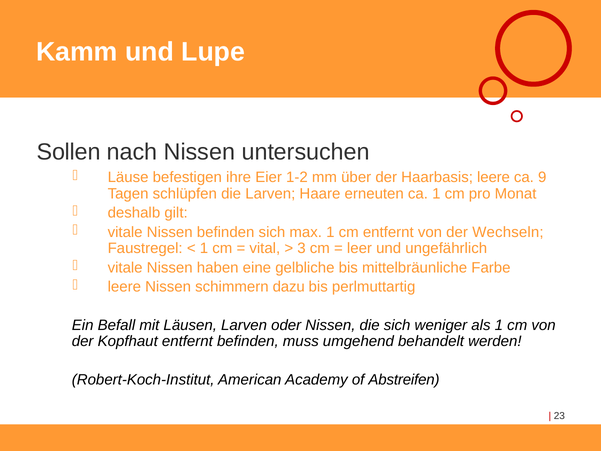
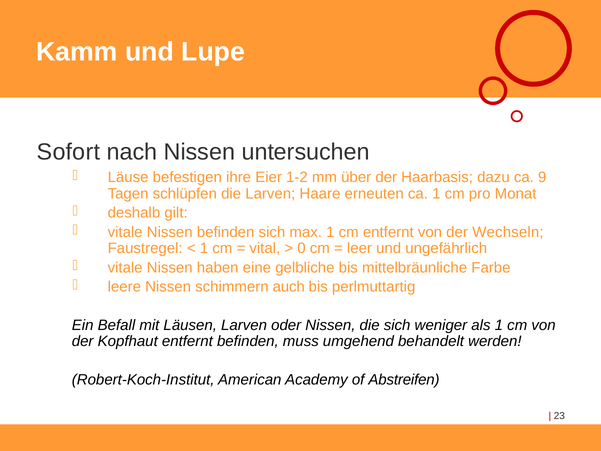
Sollen: Sollen -> Sofort (68, 152)
Haarbasis leere: leere -> dazu (493, 177)
3: 3 -> 0 (301, 248)
dazu: dazu -> auch (289, 287)
